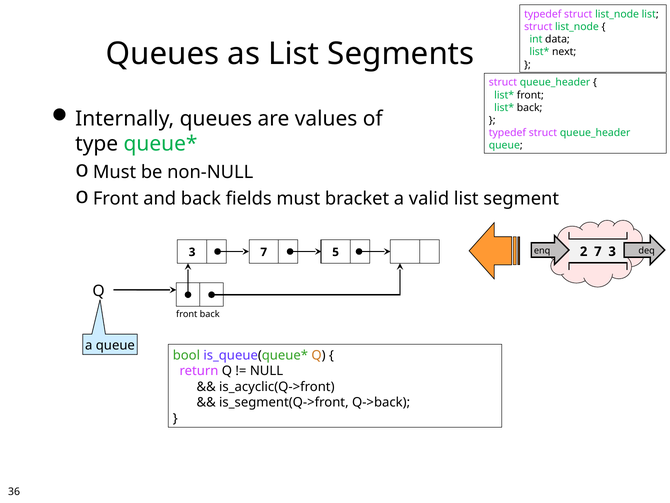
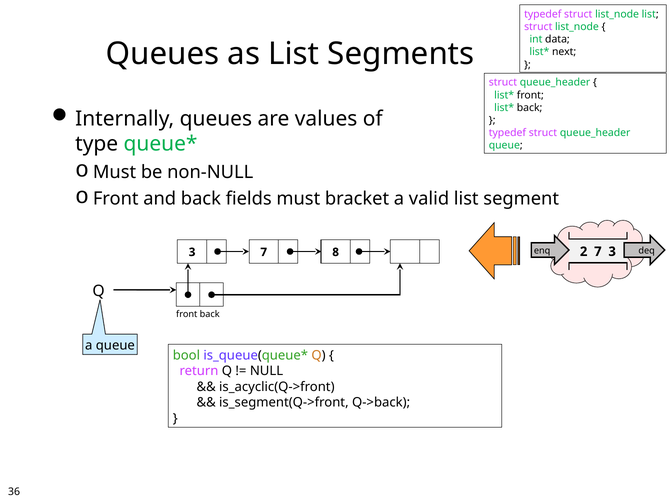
5: 5 -> 8 (336, 252)
